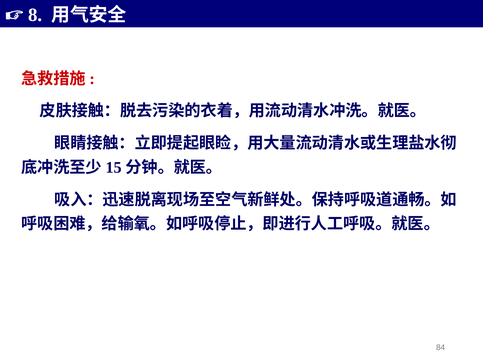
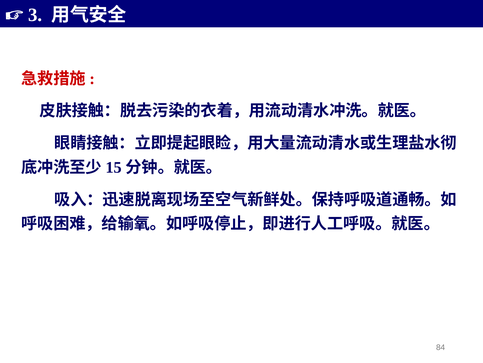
8: 8 -> 3 (35, 15)
